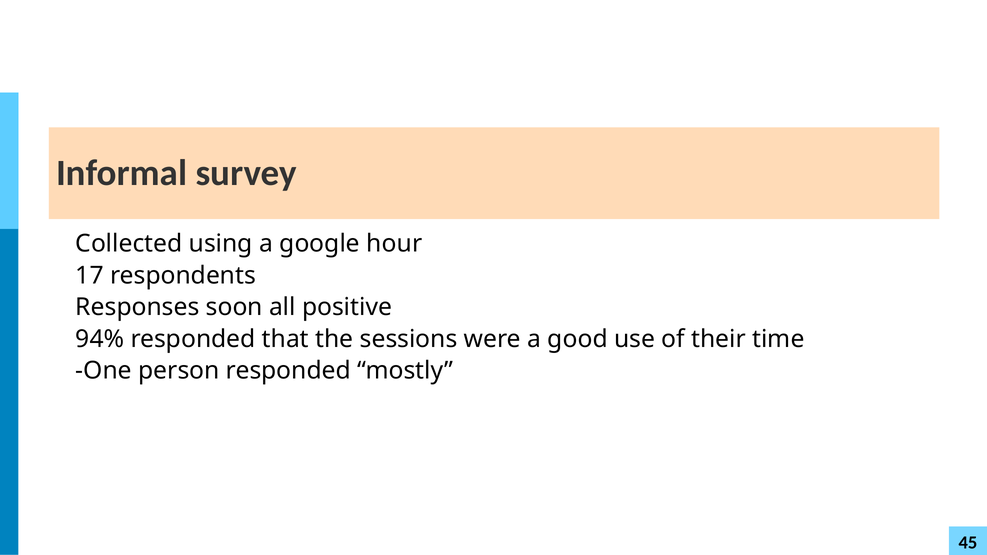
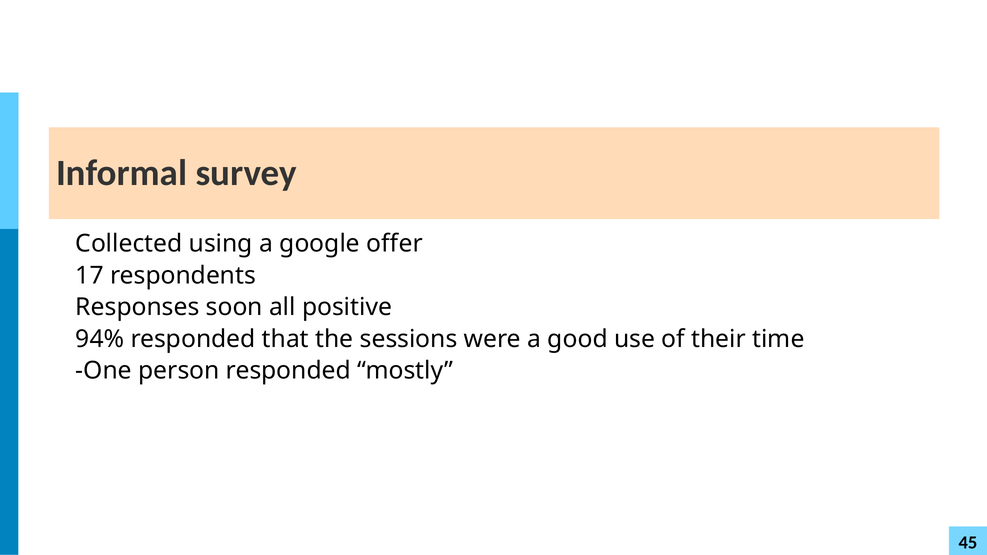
hour: hour -> offer (395, 244)
